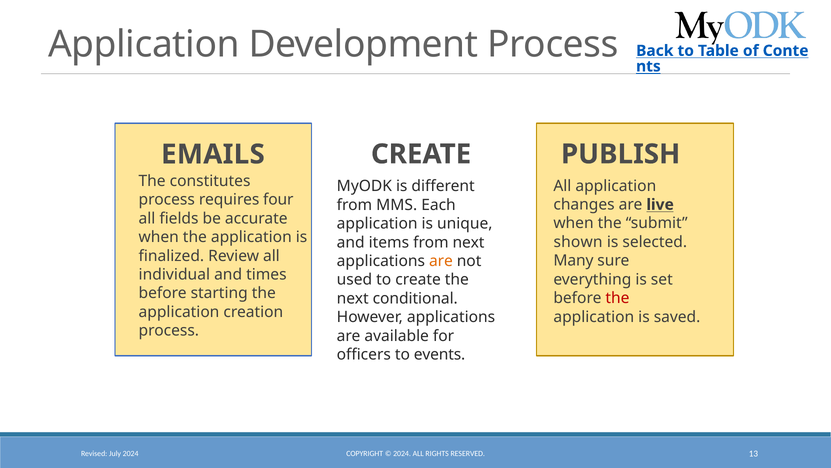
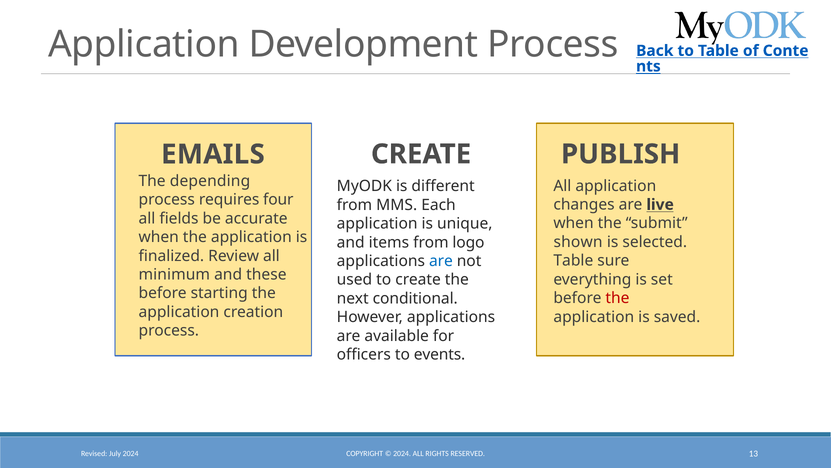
constitutes: constitutes -> depending (210, 181)
from next: next -> logo (468, 242)
Many: Many -> Table (573, 260)
are colour: orange -> blue (441, 261)
individual: individual -> minimum (174, 274)
times: times -> these (266, 274)
